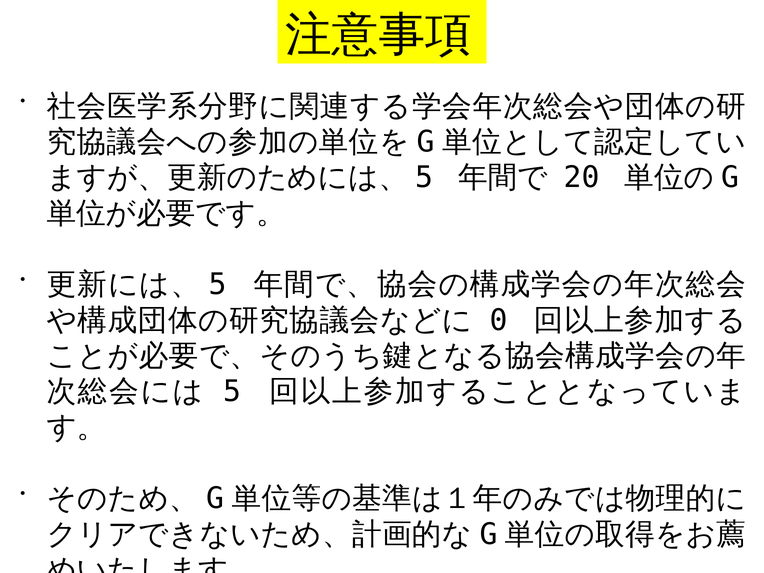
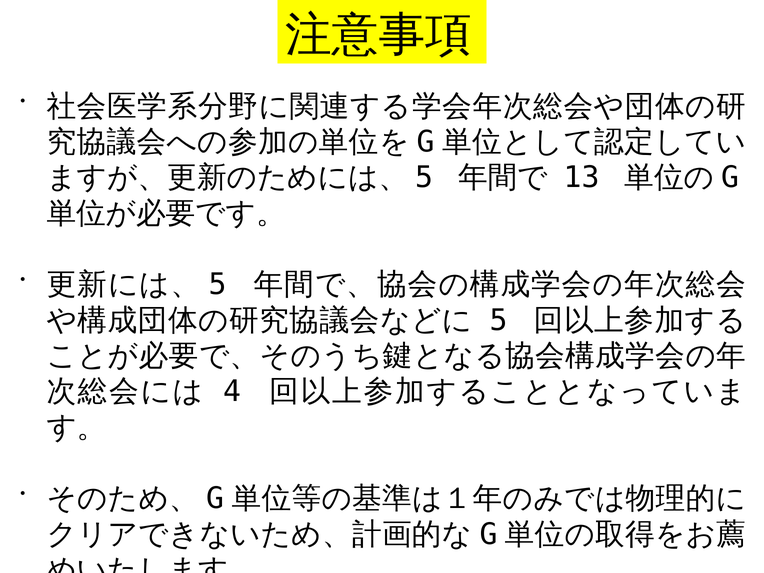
20: 20 -> 13 (582, 178)
0: 0 -> 5 (499, 320)
5: 5 -> 4 (232, 392)
